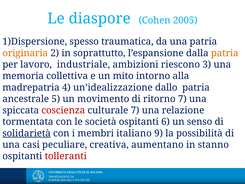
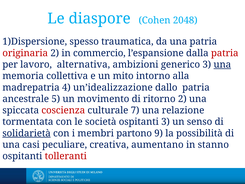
2005: 2005 -> 2048 (185, 20)
originaria colour: orange -> red (25, 53)
soprattutto: soprattutto -> commercio (99, 53)
patria colour: orange -> red (225, 53)
industriale: industriale -> alternativa (83, 64)
riescono: riescono -> generico (180, 64)
una underline: none -> present (222, 64)
ritorno 7: 7 -> 2 (182, 99)
ospitanti 6: 6 -> 3 (165, 122)
italiano: italiano -> partono (134, 133)
